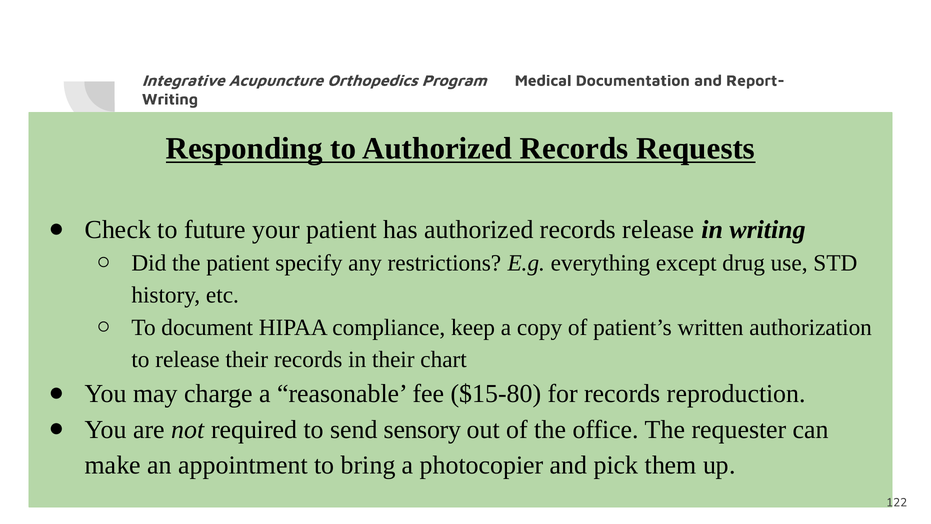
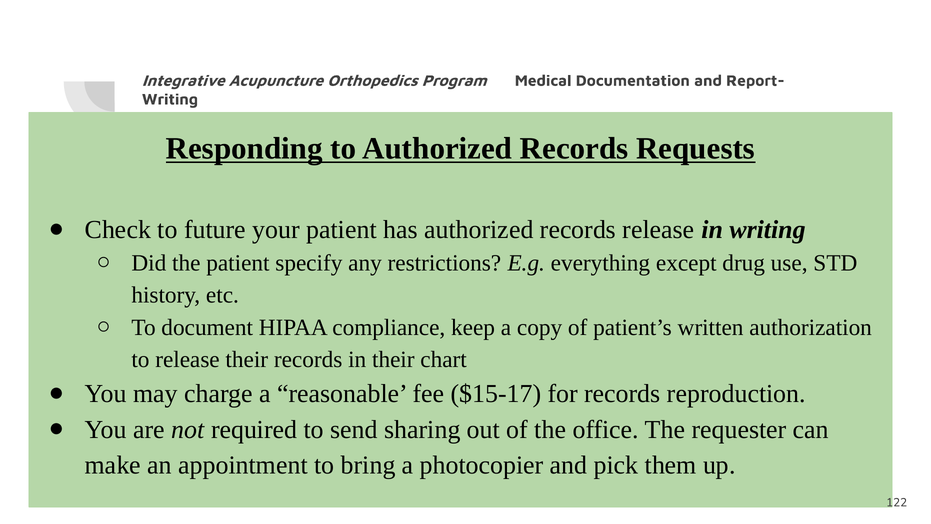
$15-80: $15-80 -> $15-17 (496, 394)
sensory: sensory -> sharing (422, 429)
